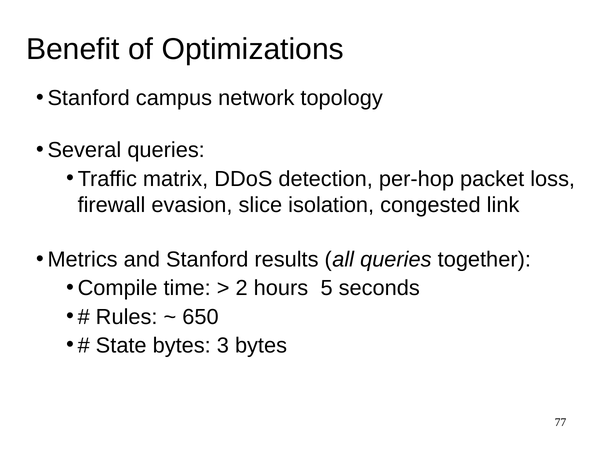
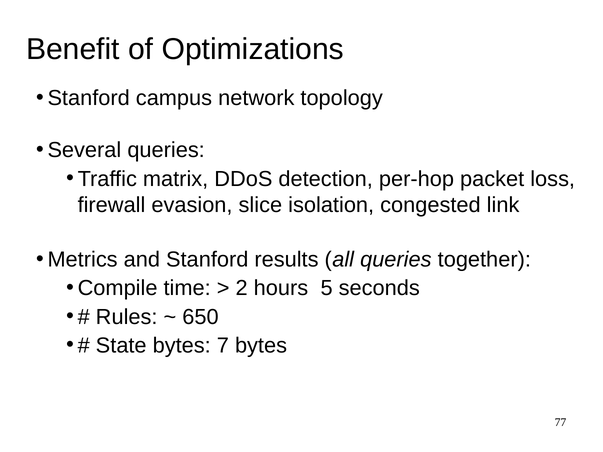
3: 3 -> 7 (223, 346)
